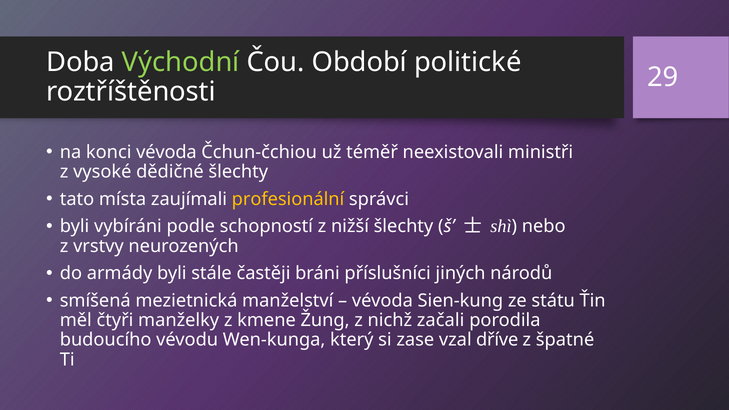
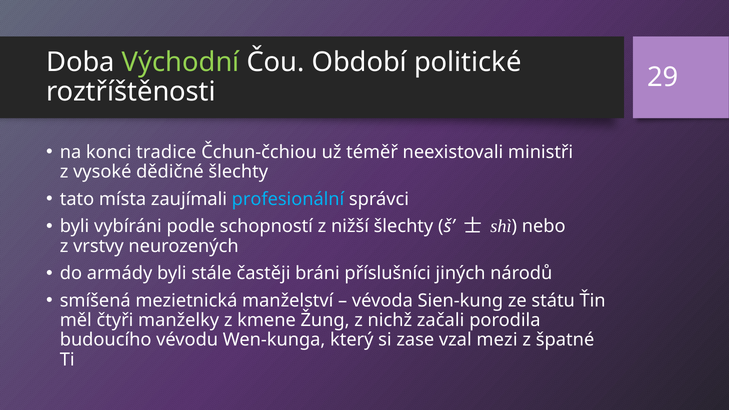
konci vévoda: vévoda -> tradice (166, 152)
profesionální colour: yellow -> light blue (288, 199)
dříve: dříve -> mezi (497, 340)
